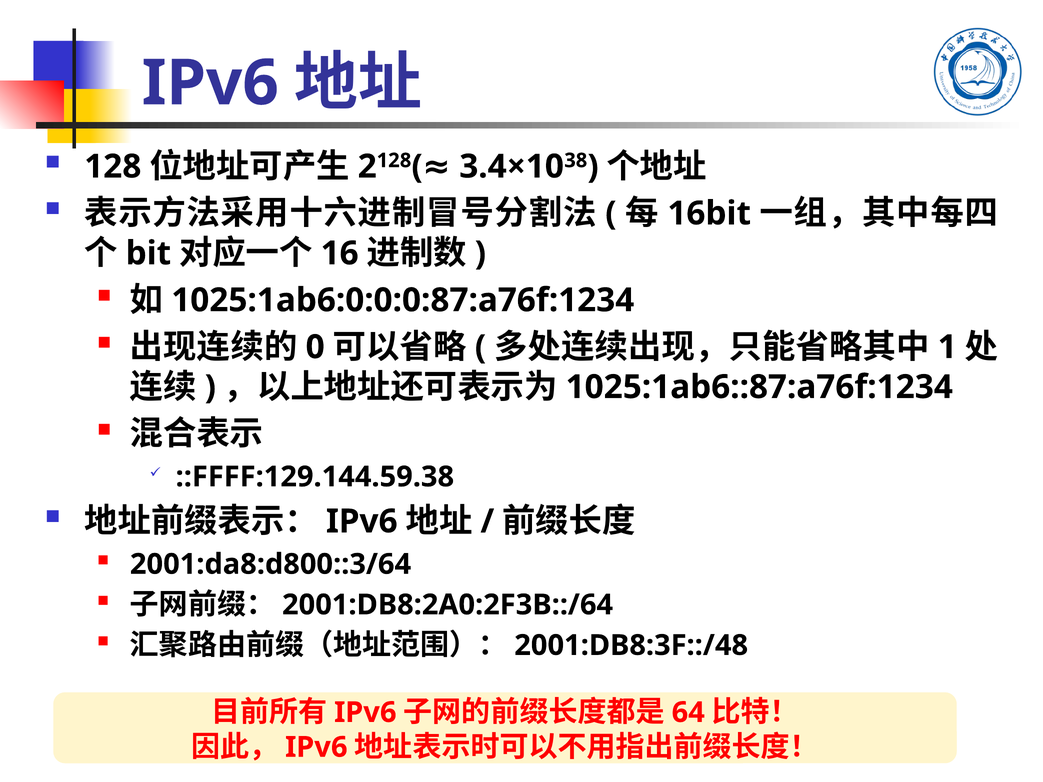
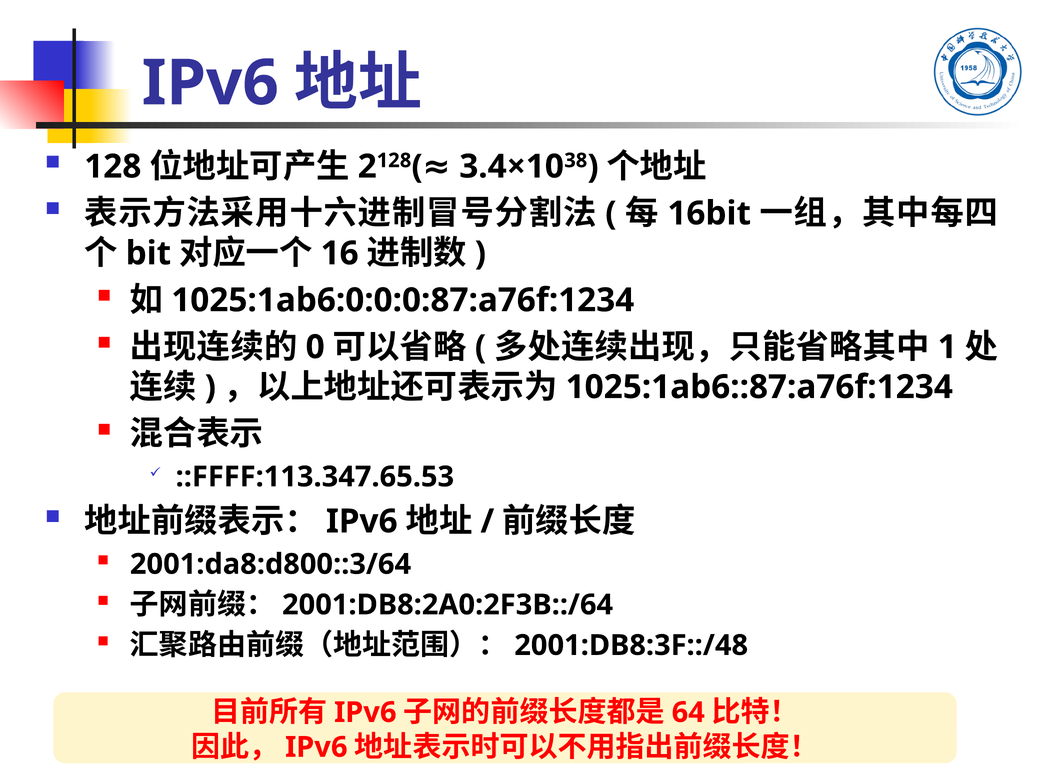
::FFFF:129.144.59.38: ::FFFF:129.144.59.38 -> ::FFFF:113.347.65.53 (315, 477)
